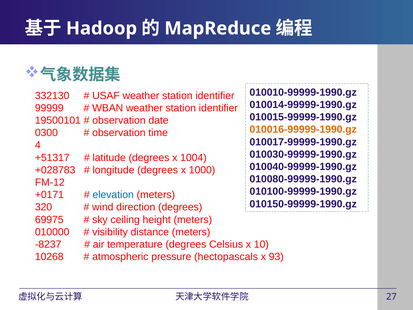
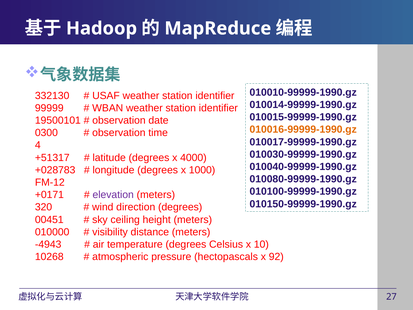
1004: 1004 -> 4000 (193, 157)
elevation colour: blue -> purple (113, 195)
69975: 69975 -> 00451 (49, 219)
-8237: -8237 -> -4943 (48, 244)
93: 93 -> 92 (276, 257)
